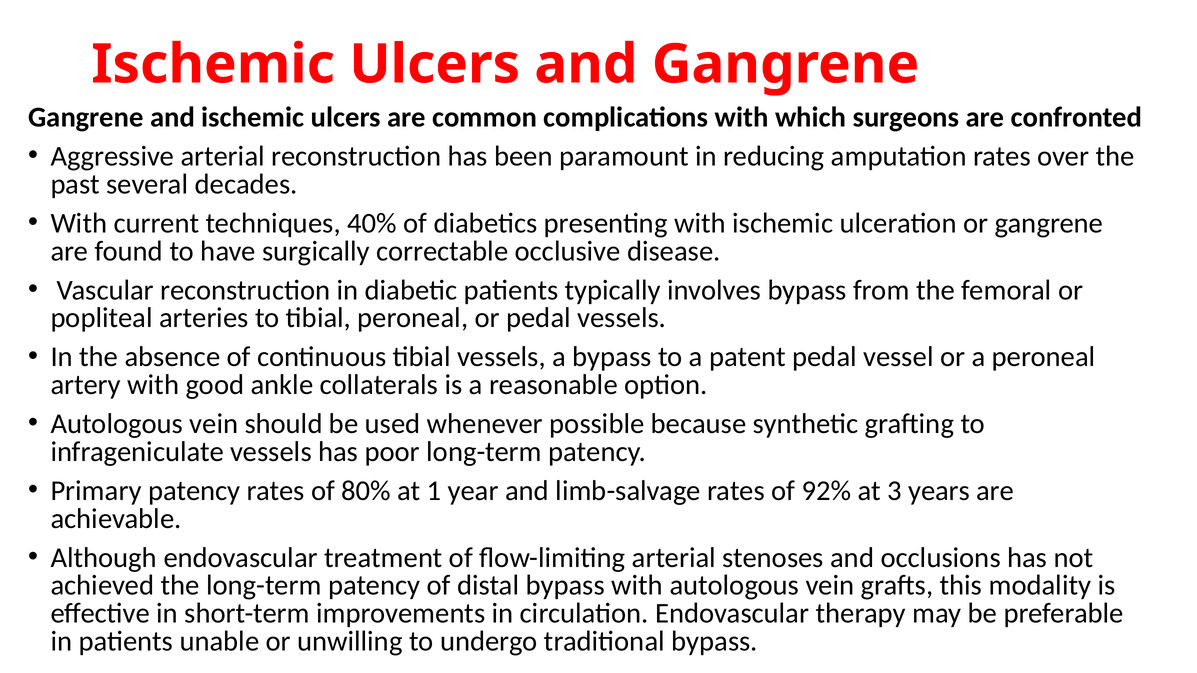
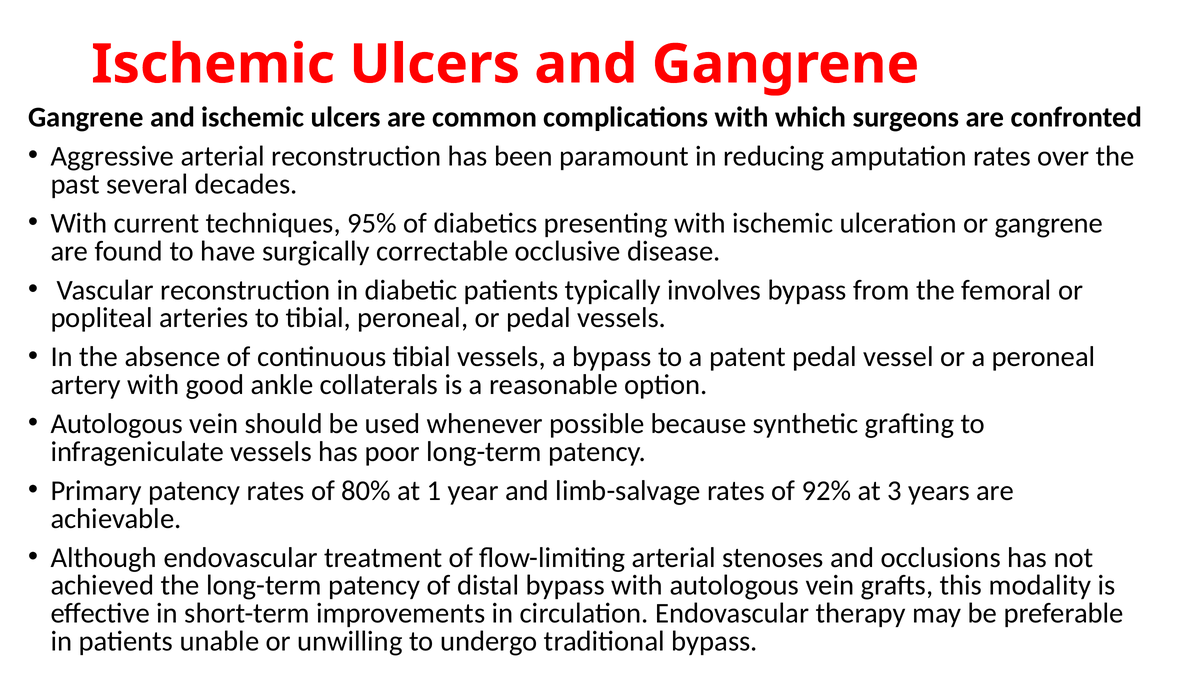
40%: 40% -> 95% (372, 223)
